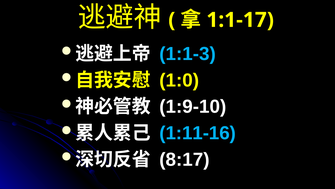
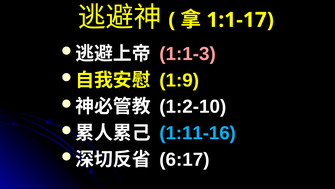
1:1-3 colour: light blue -> pink (188, 54)
1:0: 1:0 -> 1:9 (179, 80)
1:9-10: 1:9-10 -> 1:2-10 (193, 106)
8:17: 8:17 -> 6:17 (185, 159)
